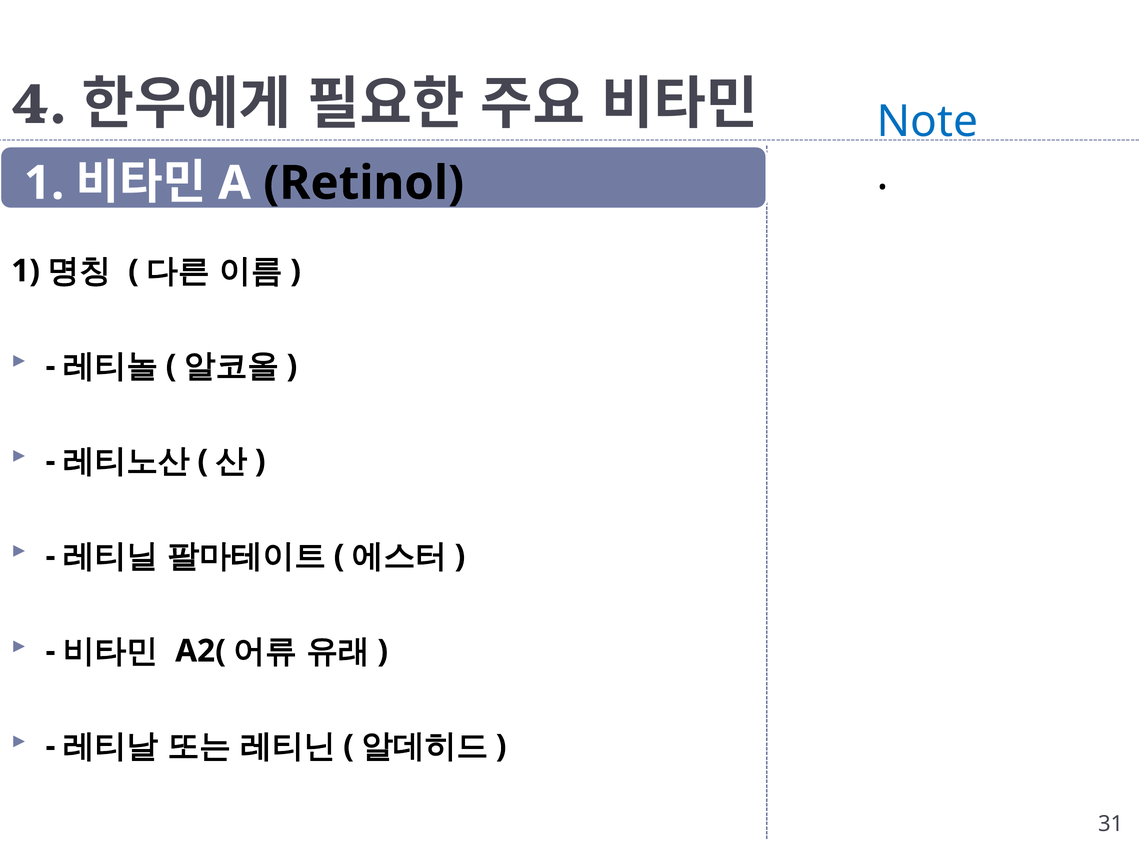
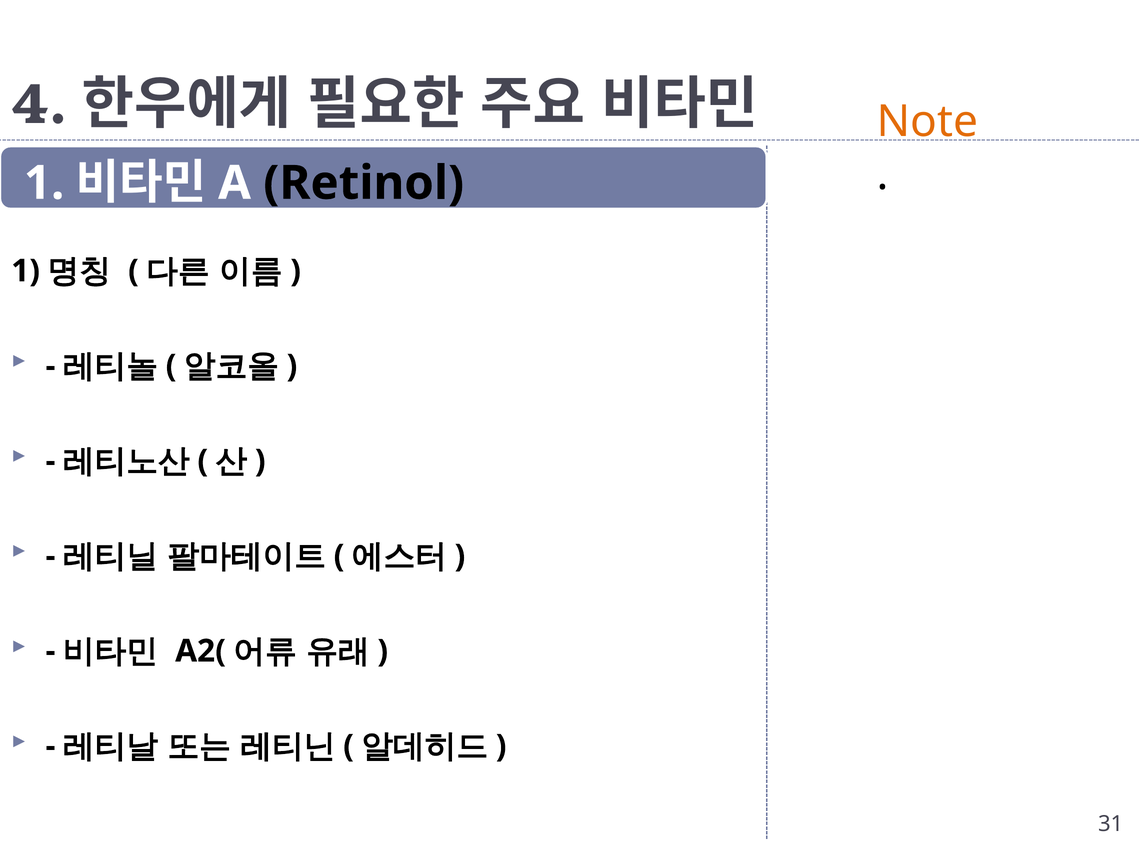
Note colour: blue -> orange (927, 122)
